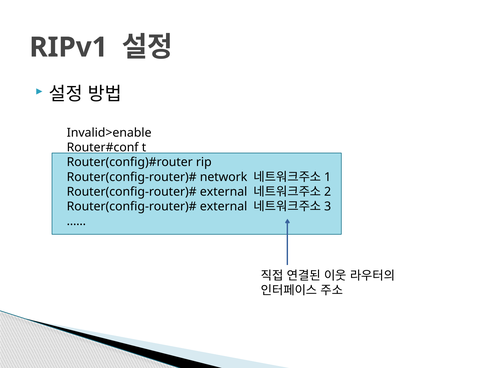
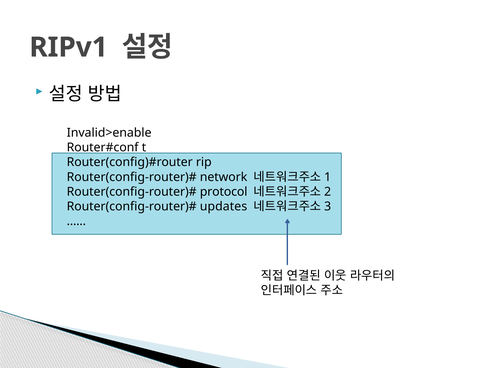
external: external -> protocol (224, 191)
external: external -> updates (224, 206)
